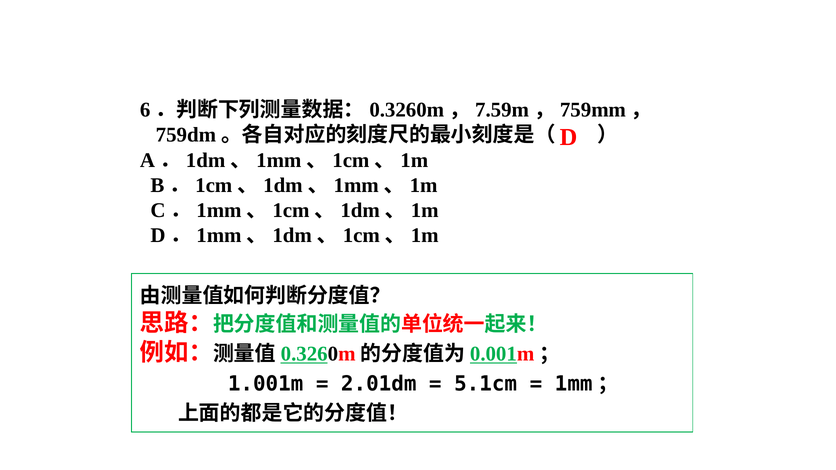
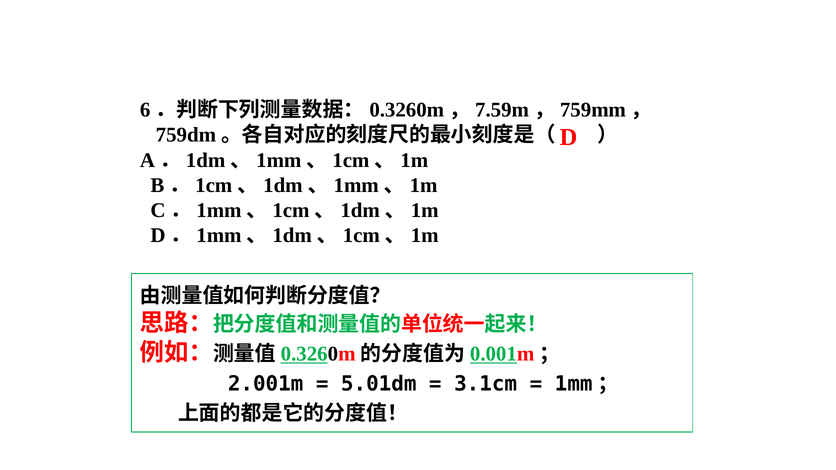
1.001m: 1.001m -> 2.001m (266, 384)
2.01dm: 2.01dm -> 5.01dm (379, 384)
5.1cm: 5.1cm -> 3.1cm (486, 384)
